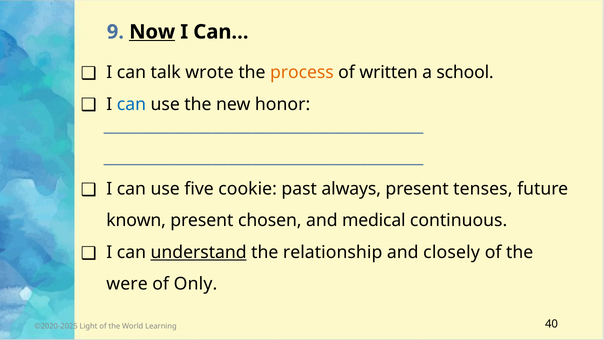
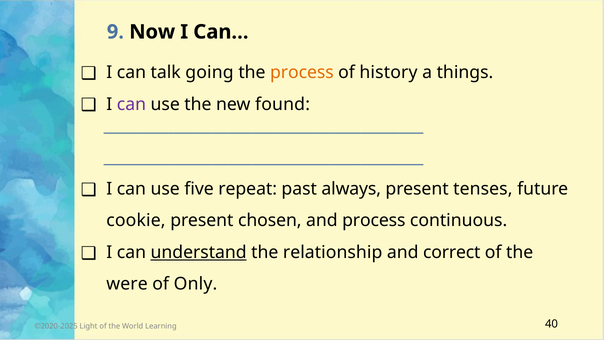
Now underline: present -> none (152, 32)
wrote: wrote -> going (209, 72)
written: written -> history (388, 72)
school: school -> things (465, 72)
can colour: blue -> purple (131, 104)
honor: honor -> found (283, 104)
cookie: cookie -> repeat (248, 189)
known: known -> cookie (136, 220)
and medical: medical -> process (374, 220)
closely: closely -> correct (452, 252)
